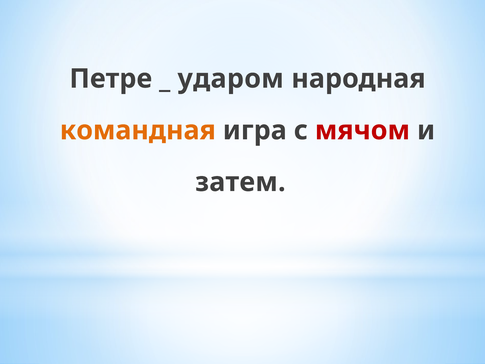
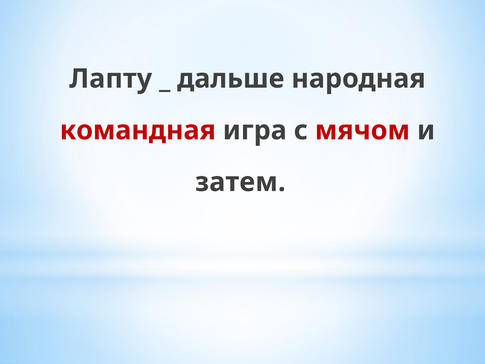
Петре: Петре -> Лапту (111, 79)
ударом: ударом -> дальше (231, 79)
командная colour: orange -> red (138, 130)
